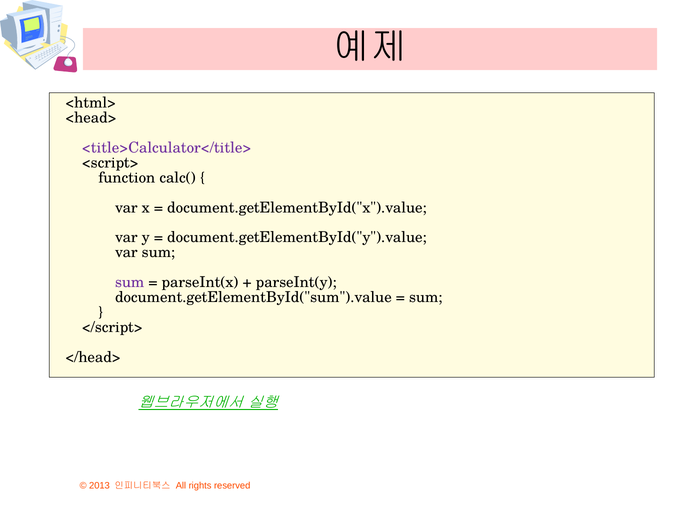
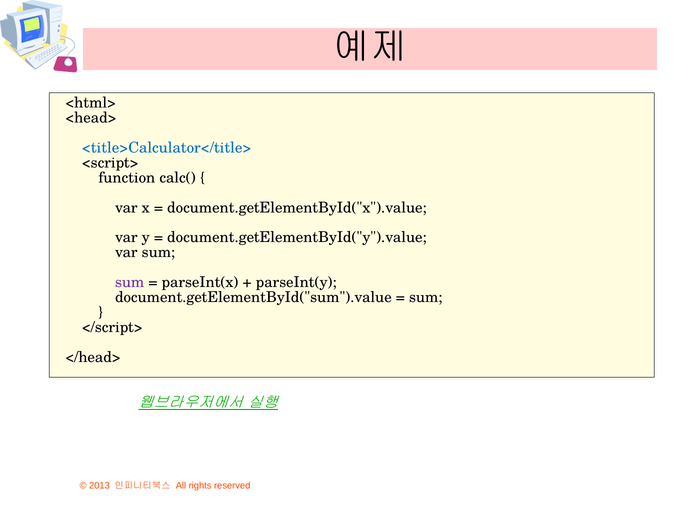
<title>Calculator</title> colour: purple -> blue (167, 148)
